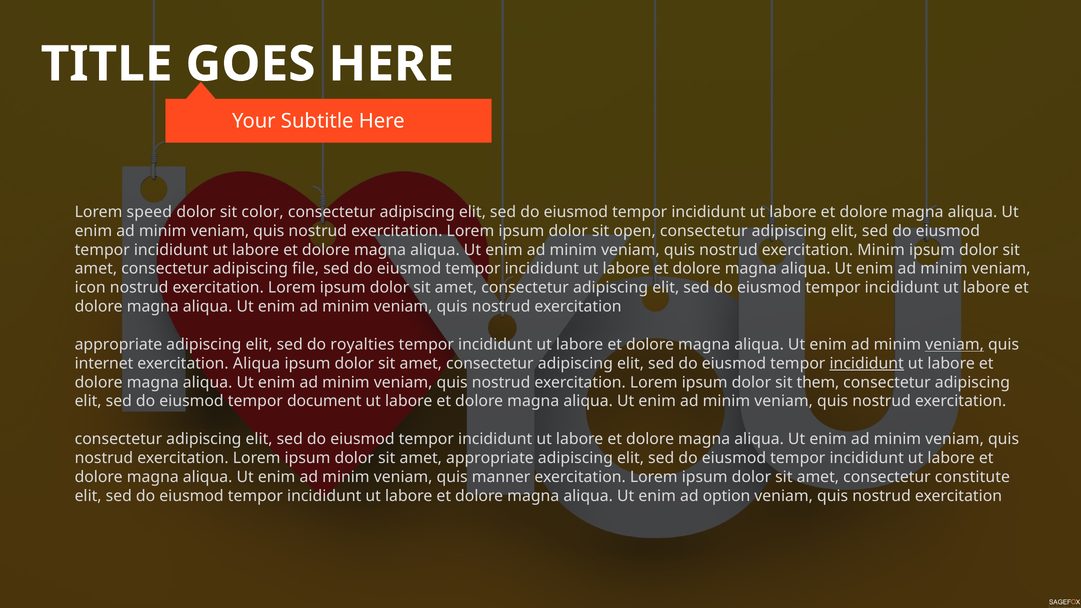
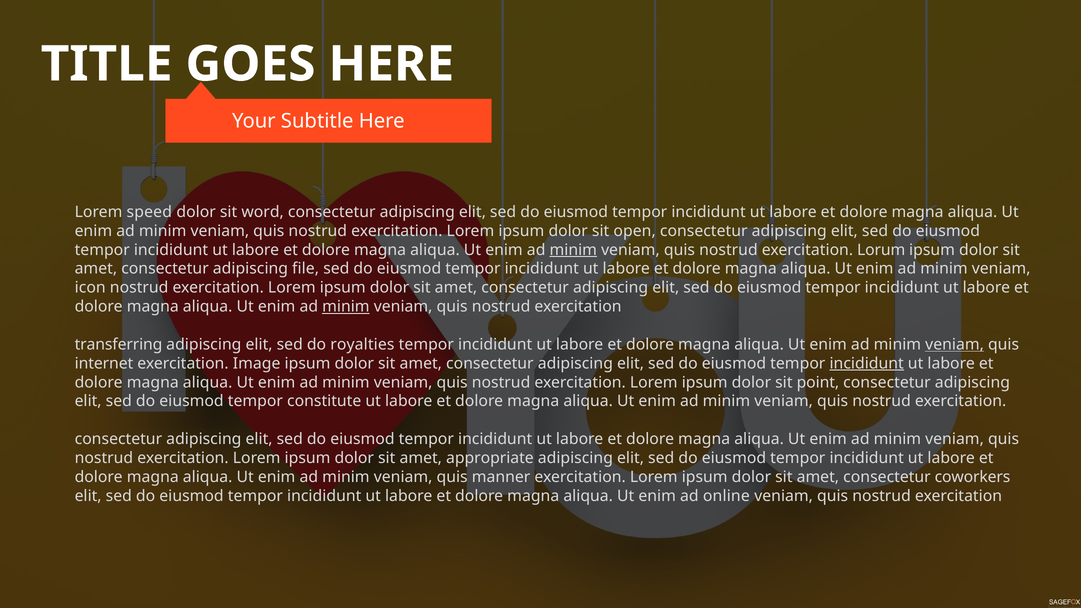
color: color -> word (263, 212)
minim underline: none -> present (573, 250)
exercitation Minim: Minim -> Lorum (881, 250)
minim underline: none -> present (346, 307)
appropriate: appropriate -> transferring (119, 345)
exercitation Aliqua: Aliqua -> Image (257, 363)
them: them -> point (818, 382)
document: document -> constitute (324, 401)
constitute: constitute -> coworkers (973, 477)
option: option -> online (726, 496)
